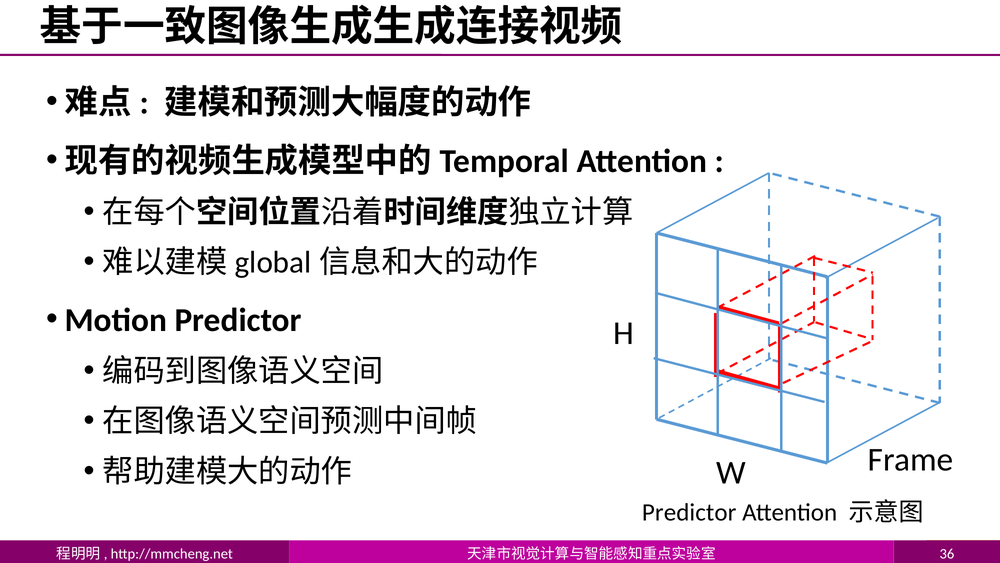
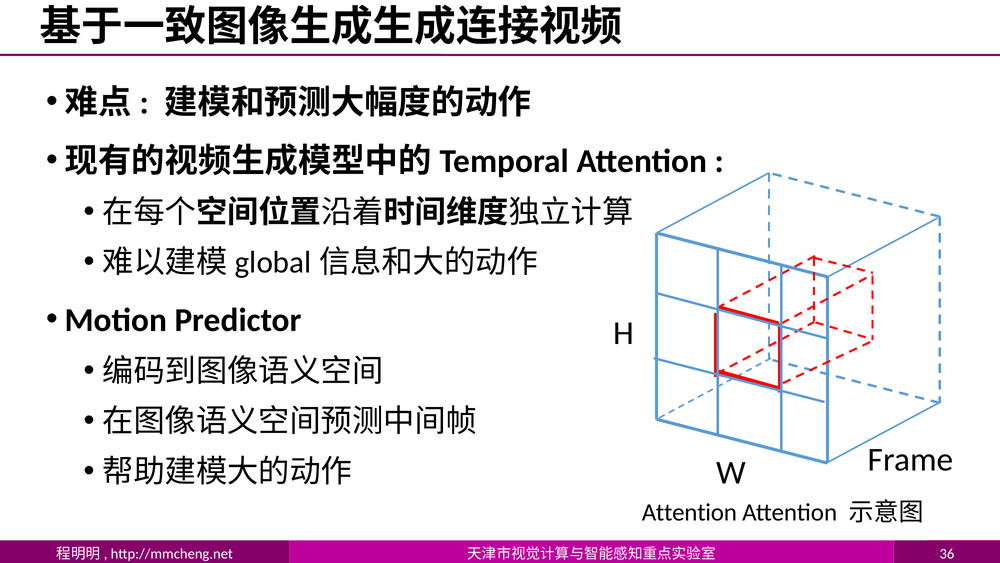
Predictor: Predictor -> Attention (689, 512)
